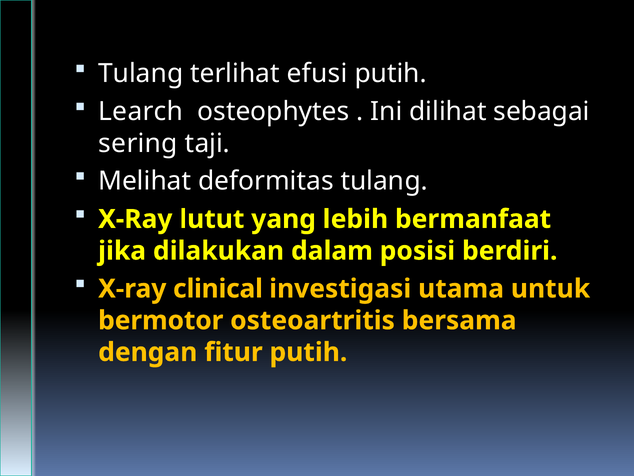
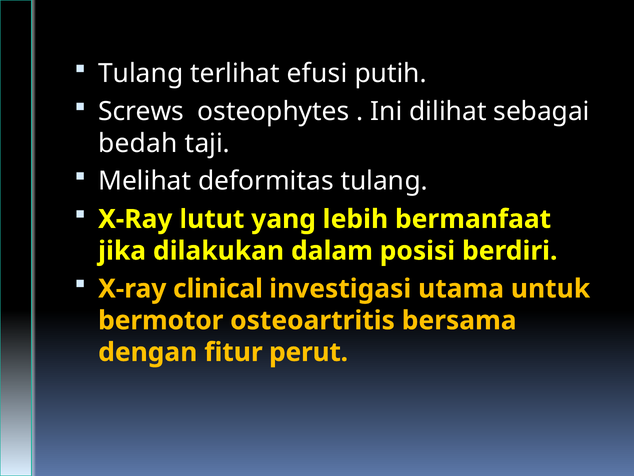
Learch: Learch -> Screws (141, 112)
sering: sering -> bedah (138, 143)
fitur putih: putih -> perut (309, 352)
